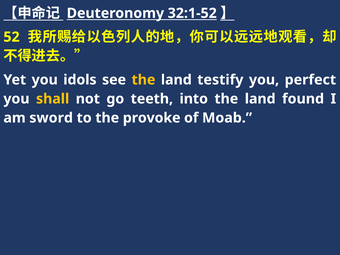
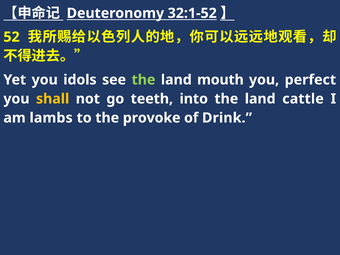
the colour: yellow -> light green (143, 80)
testify: testify -> mouth (220, 80)
found: found -> cattle (303, 99)
sword: sword -> lambs (51, 118)
Moab: Moab -> Drink (227, 118)
